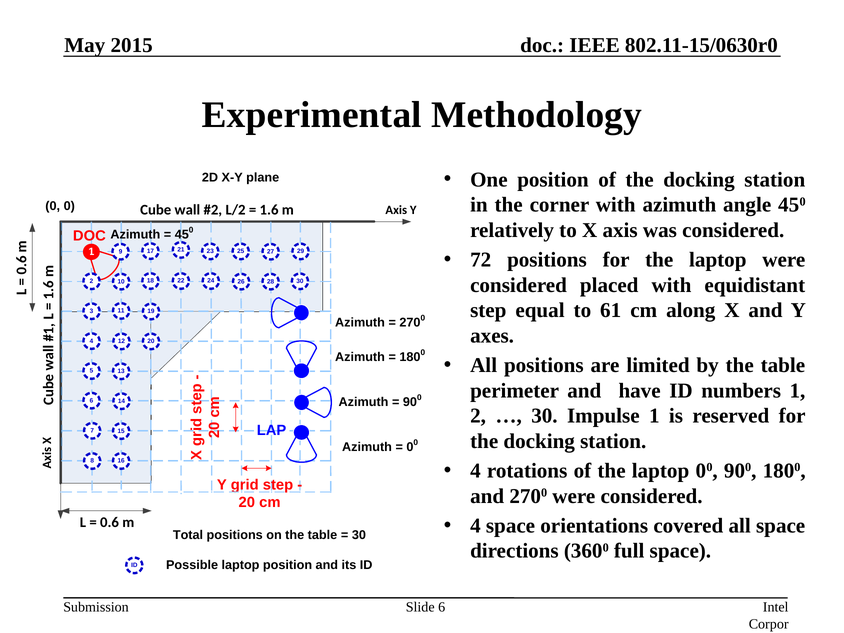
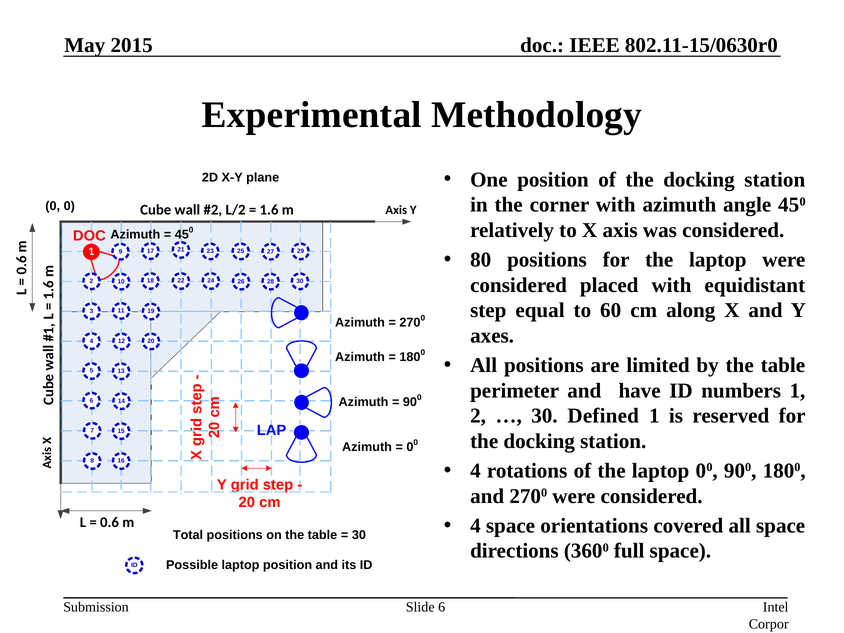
72: 72 -> 80 (481, 260)
61: 61 -> 60 (611, 310)
Impulse: Impulse -> Defined (603, 416)
